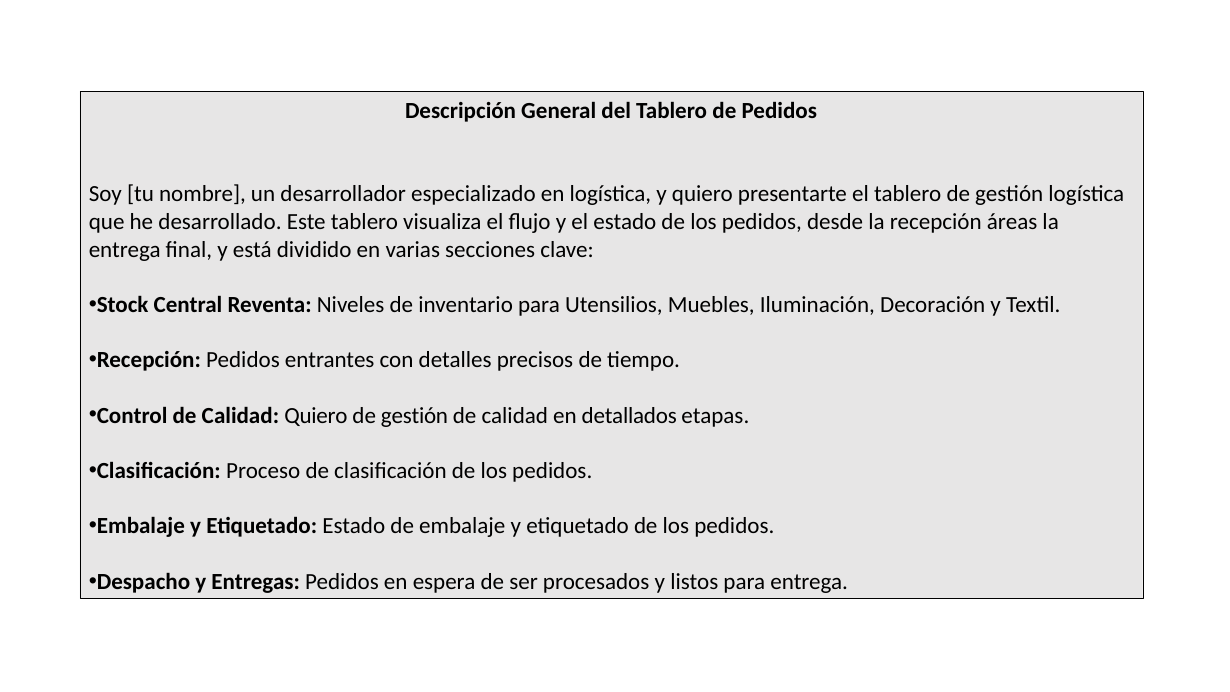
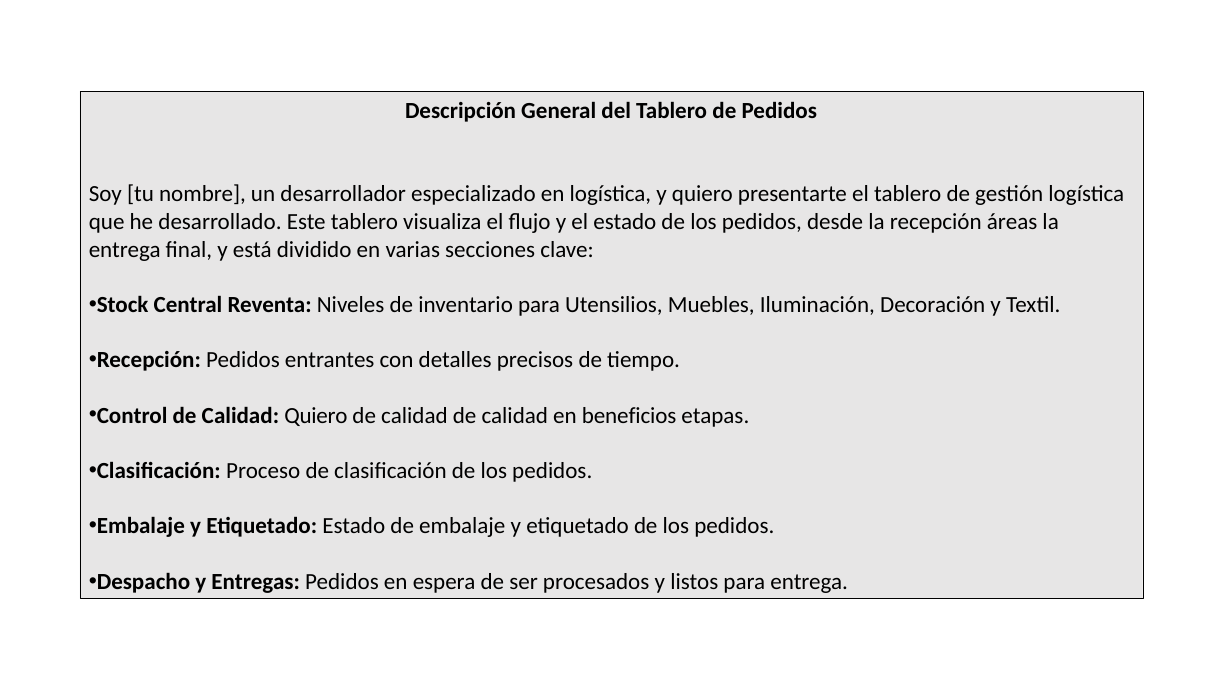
gestión: gestión -> calidad (414, 416)
detallados: detallados -> beneficios (629, 416)
